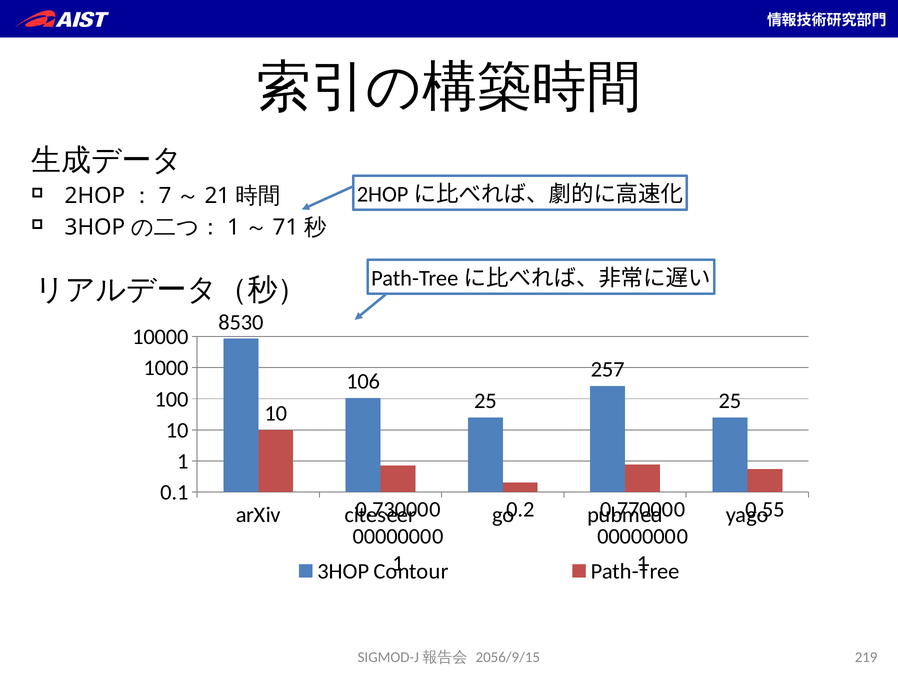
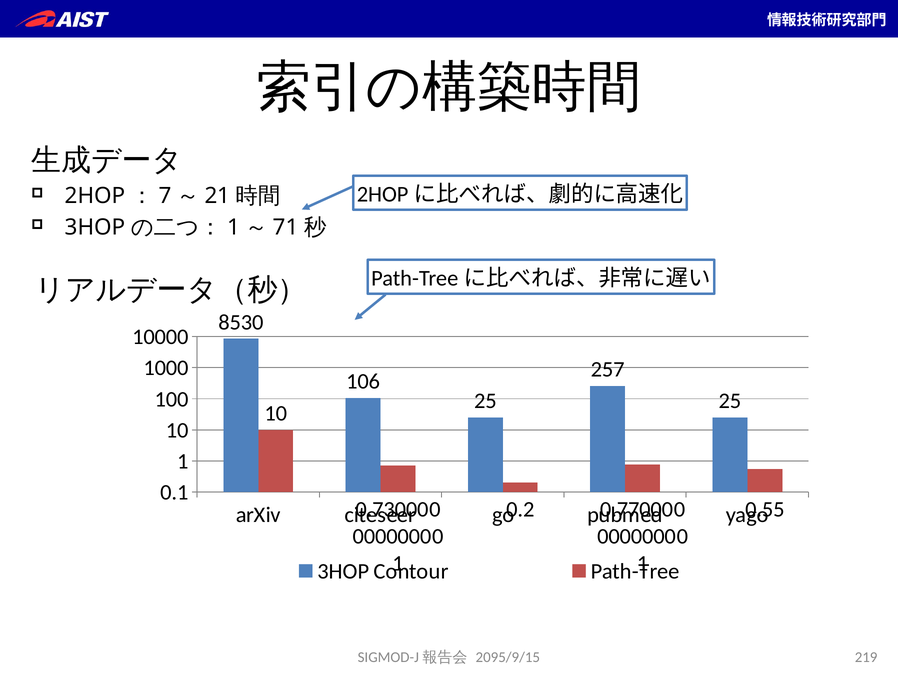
2056/9/15: 2056/9/15 -> 2095/9/15 (508, 657)
